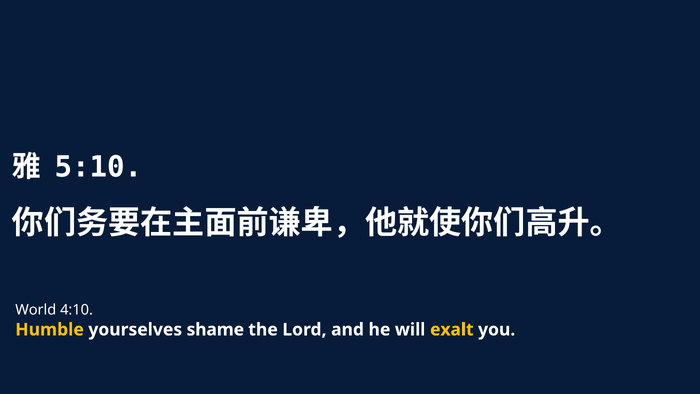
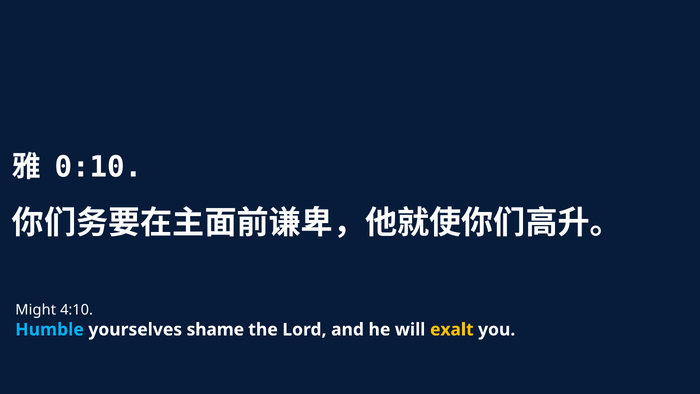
5:10: 5:10 -> 0:10 (98, 167)
World: World -> Might (36, 310)
Humble colour: yellow -> light blue (50, 329)
